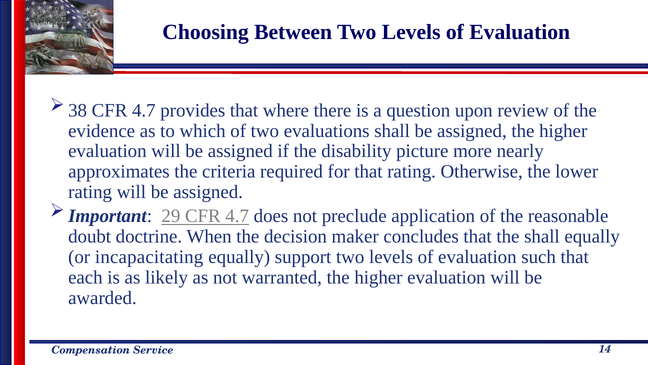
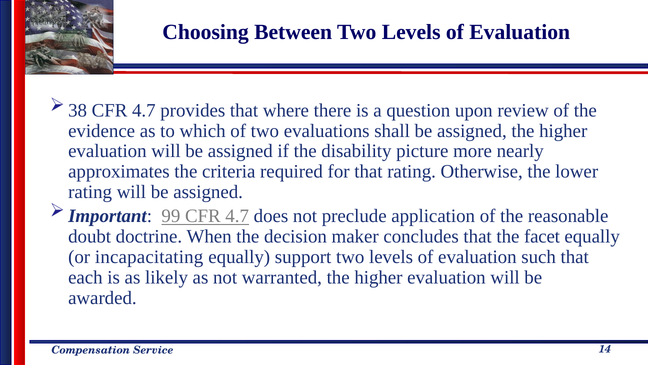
29: 29 -> 99 (171, 216)
the shall: shall -> facet (542, 236)
